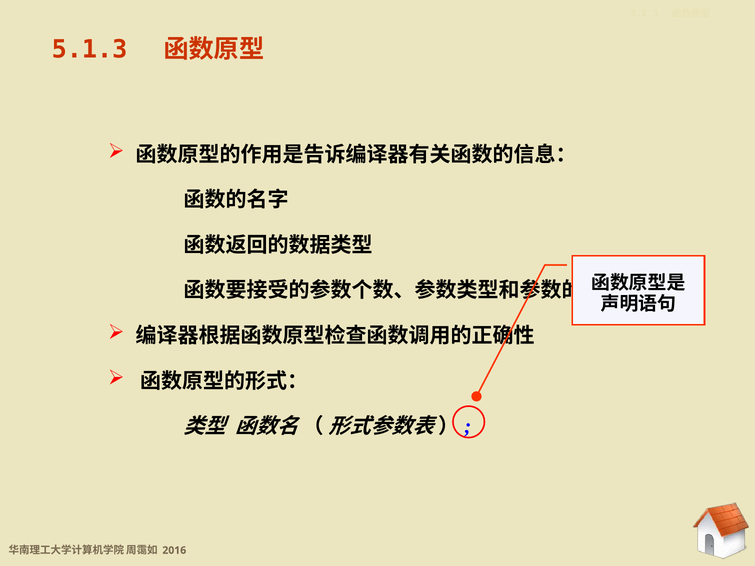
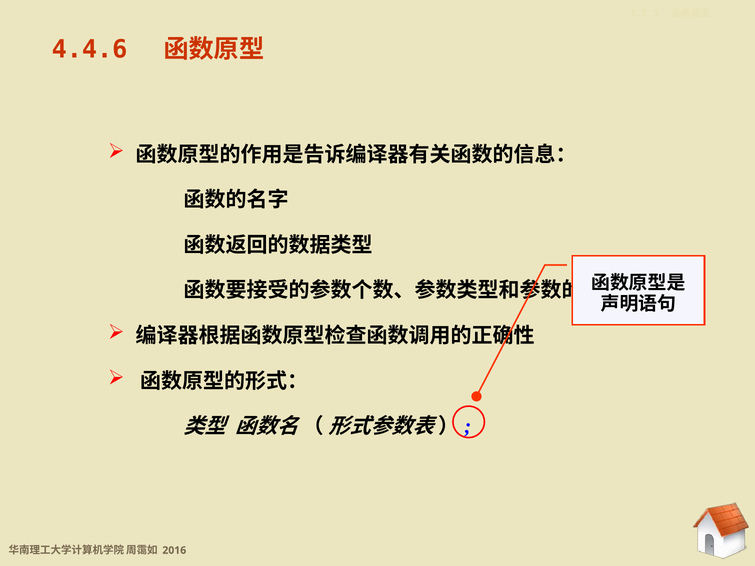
5.1.3: 5.1.3 -> 4.4.6 (90, 49)
